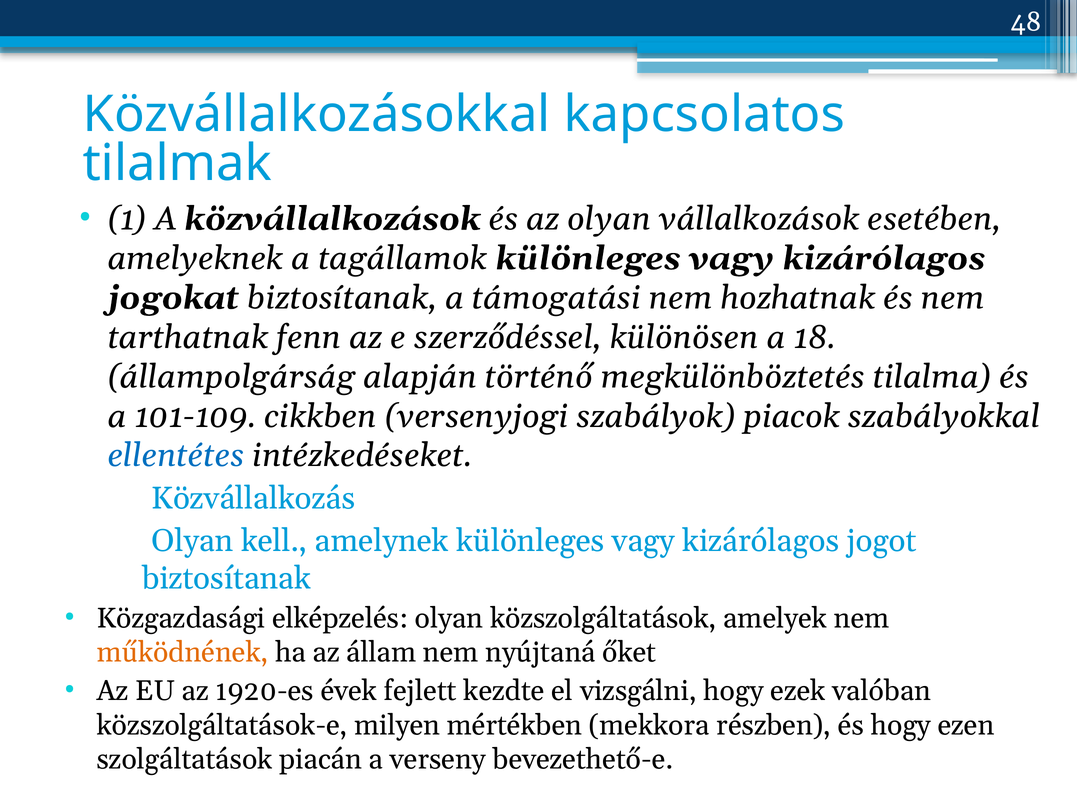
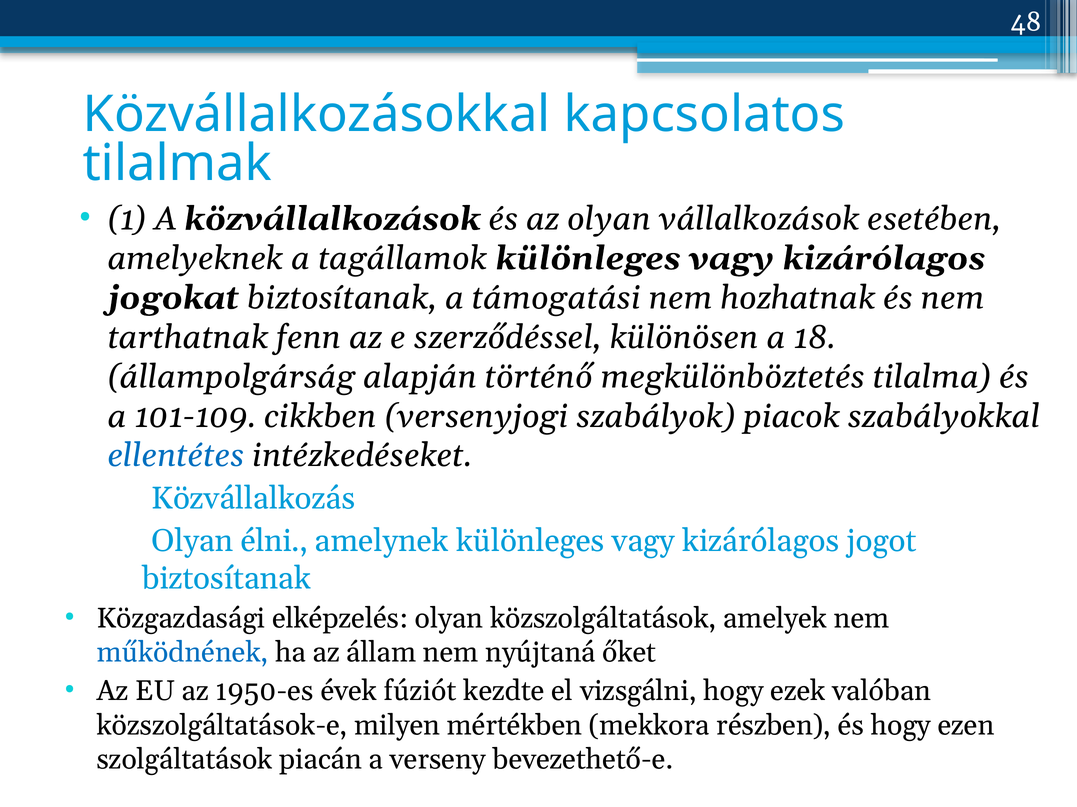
kell: kell -> élni (274, 541)
működnének colour: orange -> blue (183, 653)
1920-es: 1920-es -> 1950-es (265, 692)
fejlett: fejlett -> fúziót (420, 692)
